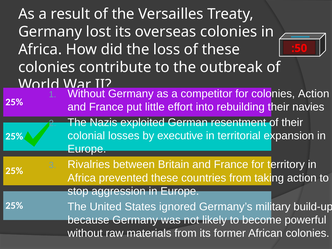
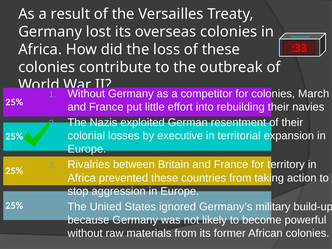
:50: :50 -> :33 (299, 48)
colonies Action: Action -> March (314, 94)
